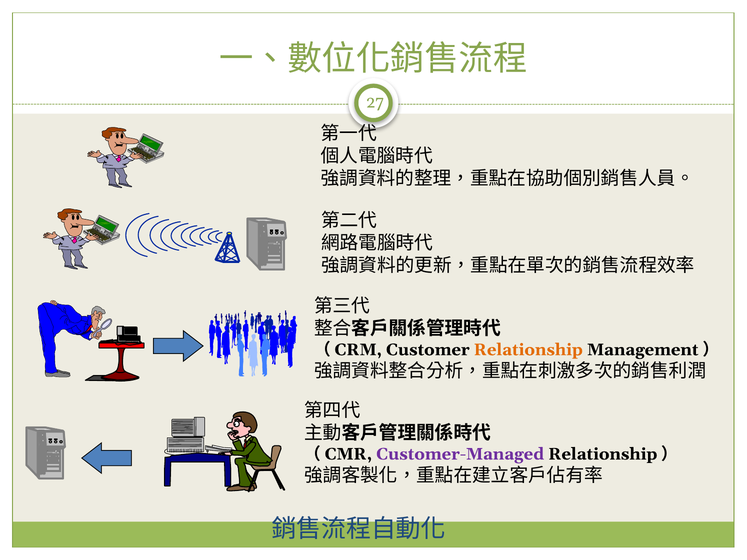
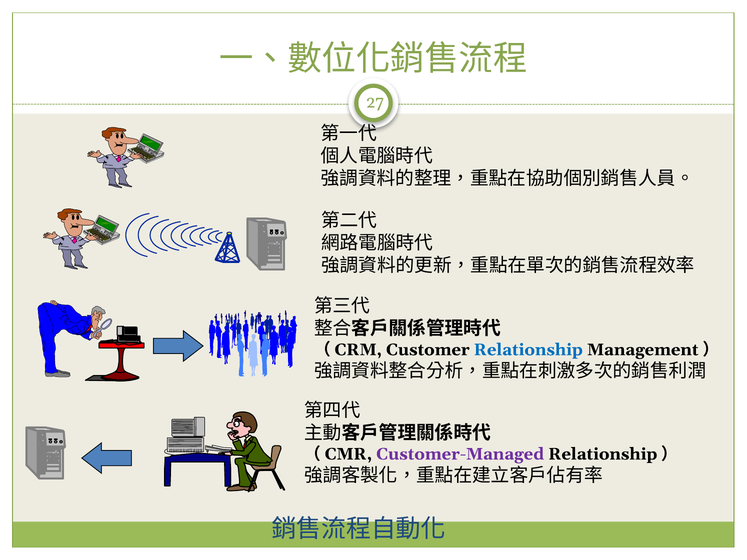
Relationship colour: orange -> blue (528, 350)
